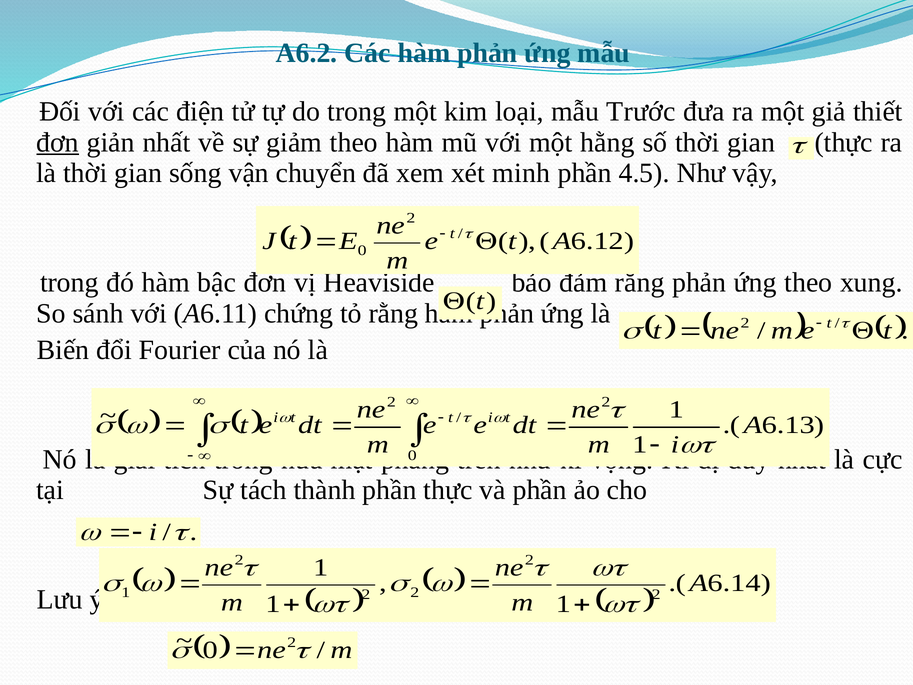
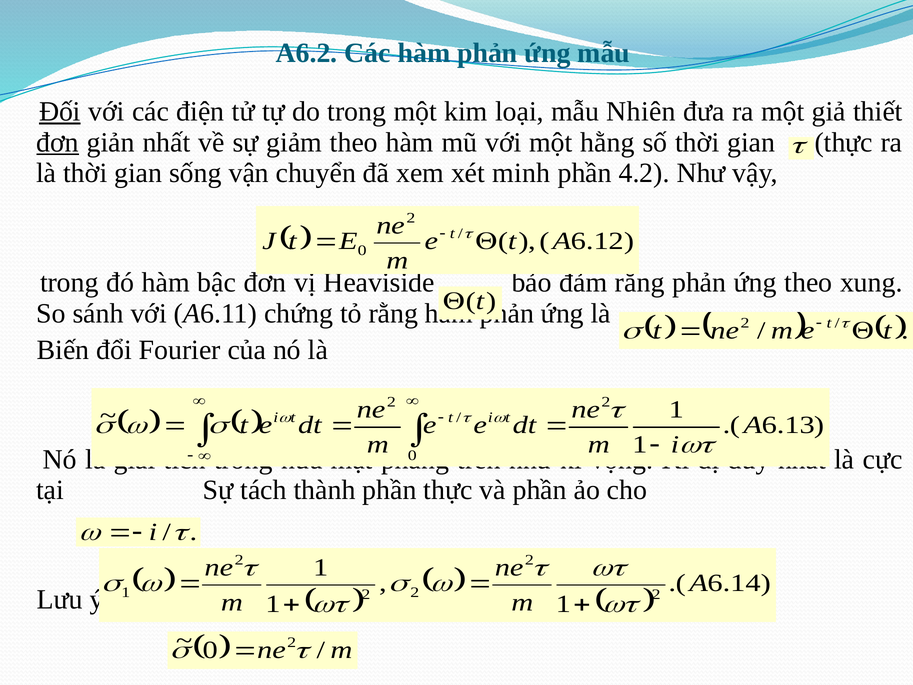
Đối underline: none -> present (60, 111)
Trước: Trước -> Nhiên (641, 111)
4.5: 4.5 -> 4.2 (644, 173)
